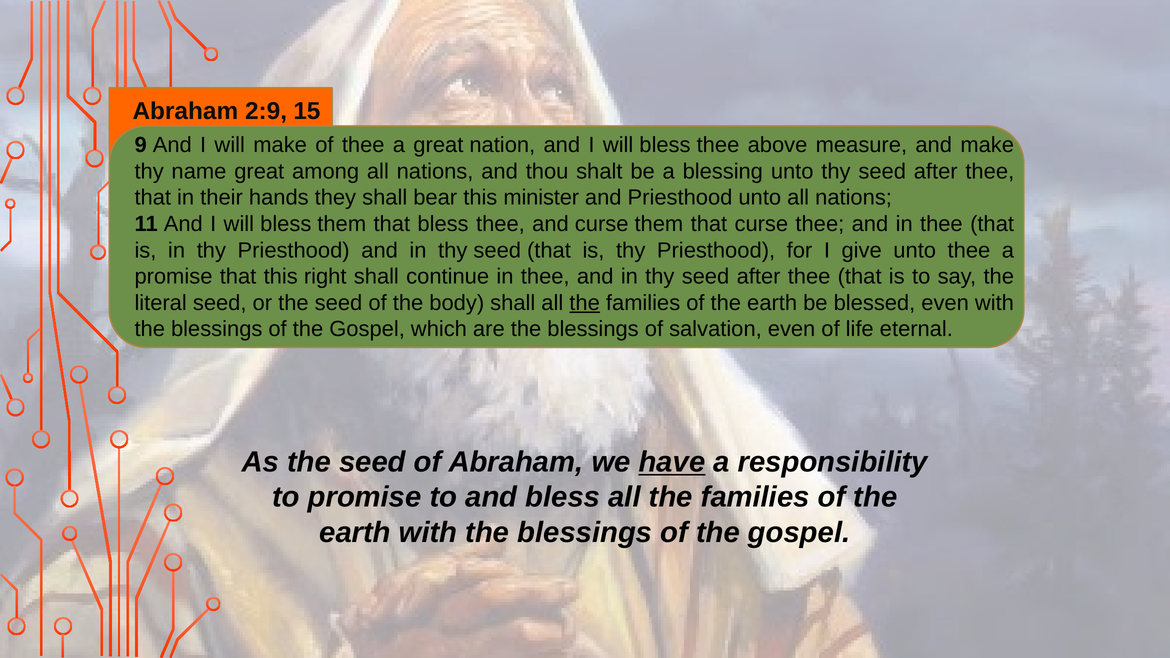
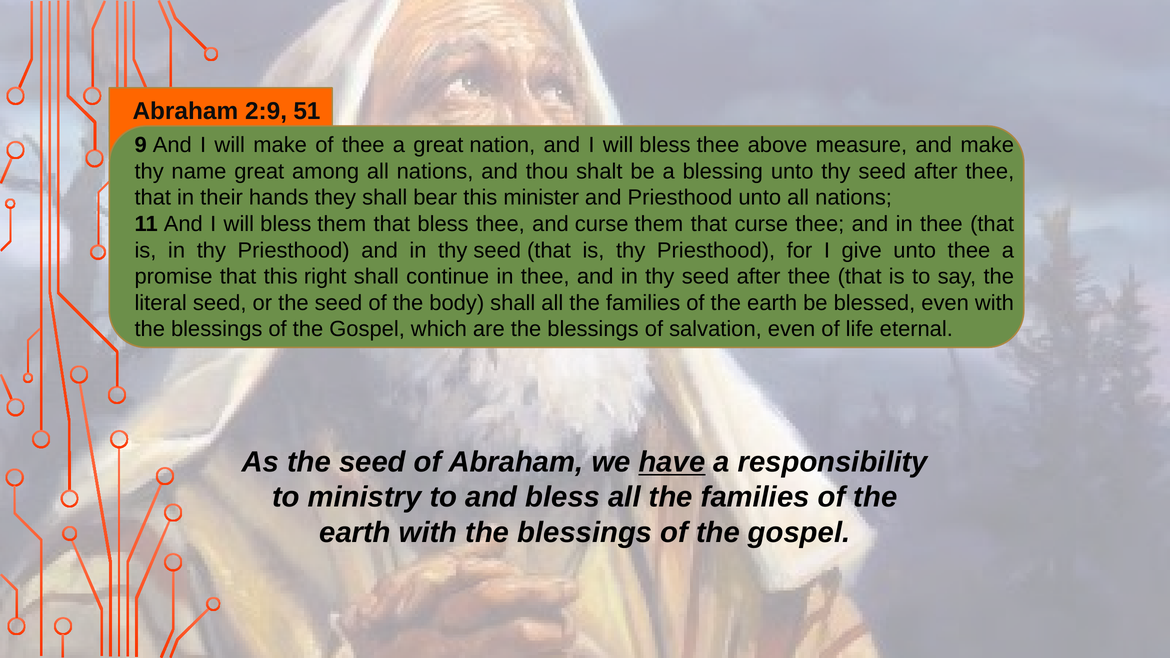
15: 15 -> 51 (307, 111)
the underline: present -> none (585, 303)
to promise: promise -> ministry (365, 497)
